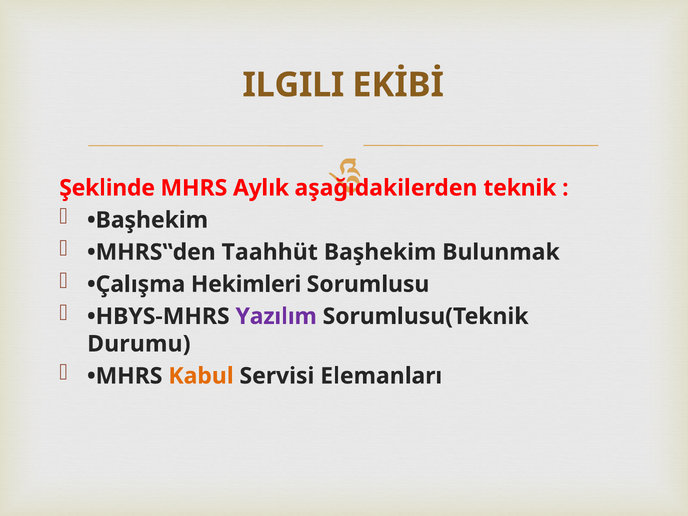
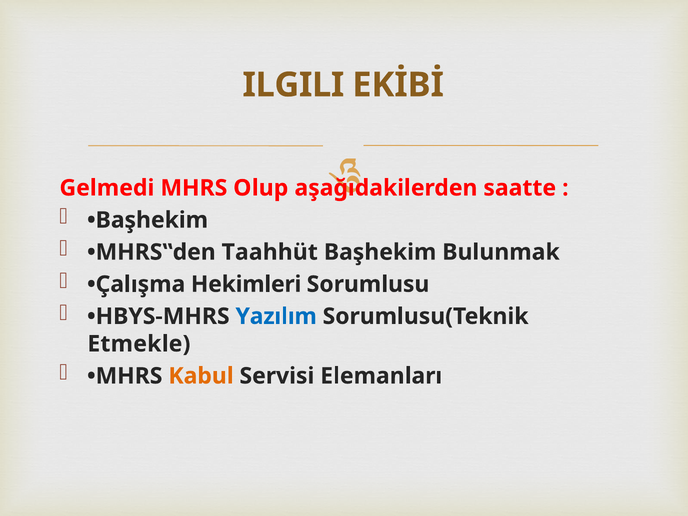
Şeklinde: Şeklinde -> Gelmedi (107, 188)
Aylık: Aylık -> Olup (261, 188)
teknik: teknik -> saatte (520, 188)
Yazılım colour: purple -> blue (276, 316)
Durumu: Durumu -> Etmekle (139, 344)
